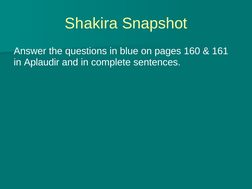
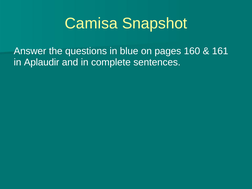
Shakira: Shakira -> Camisa (91, 23)
